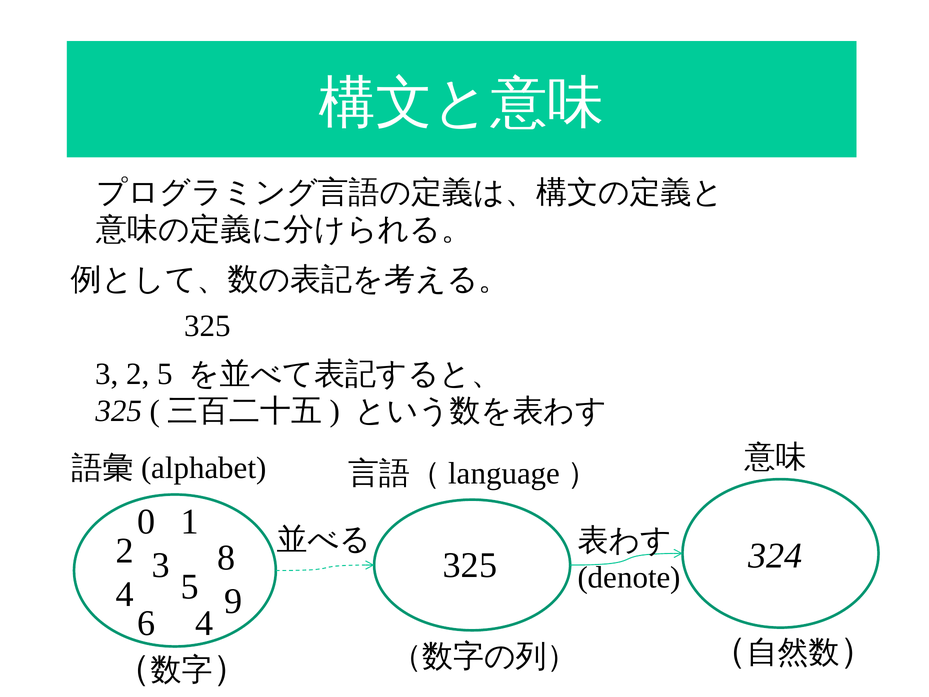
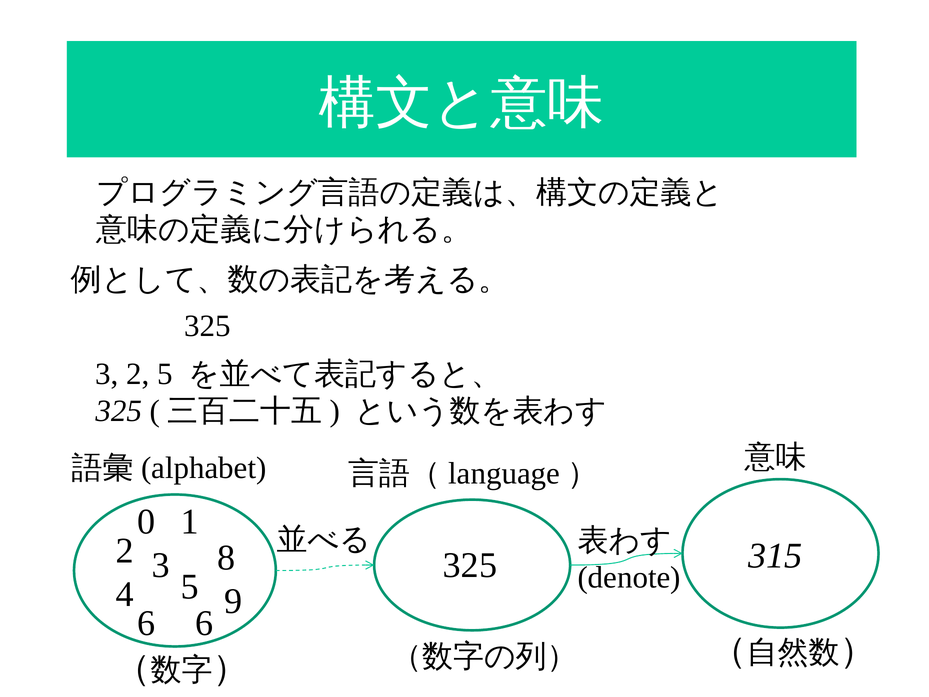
324: 324 -> 315 (775, 555)
6 4: 4 -> 6 (204, 623)
